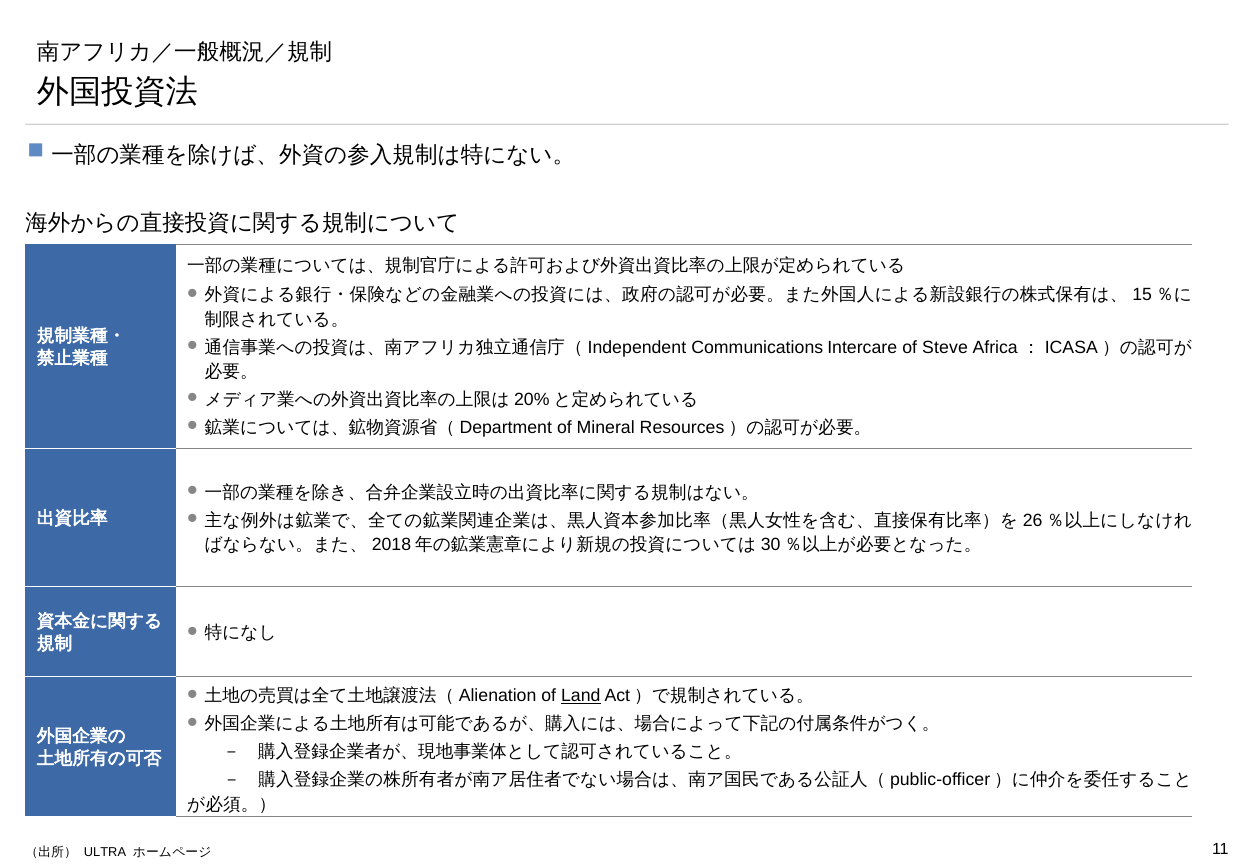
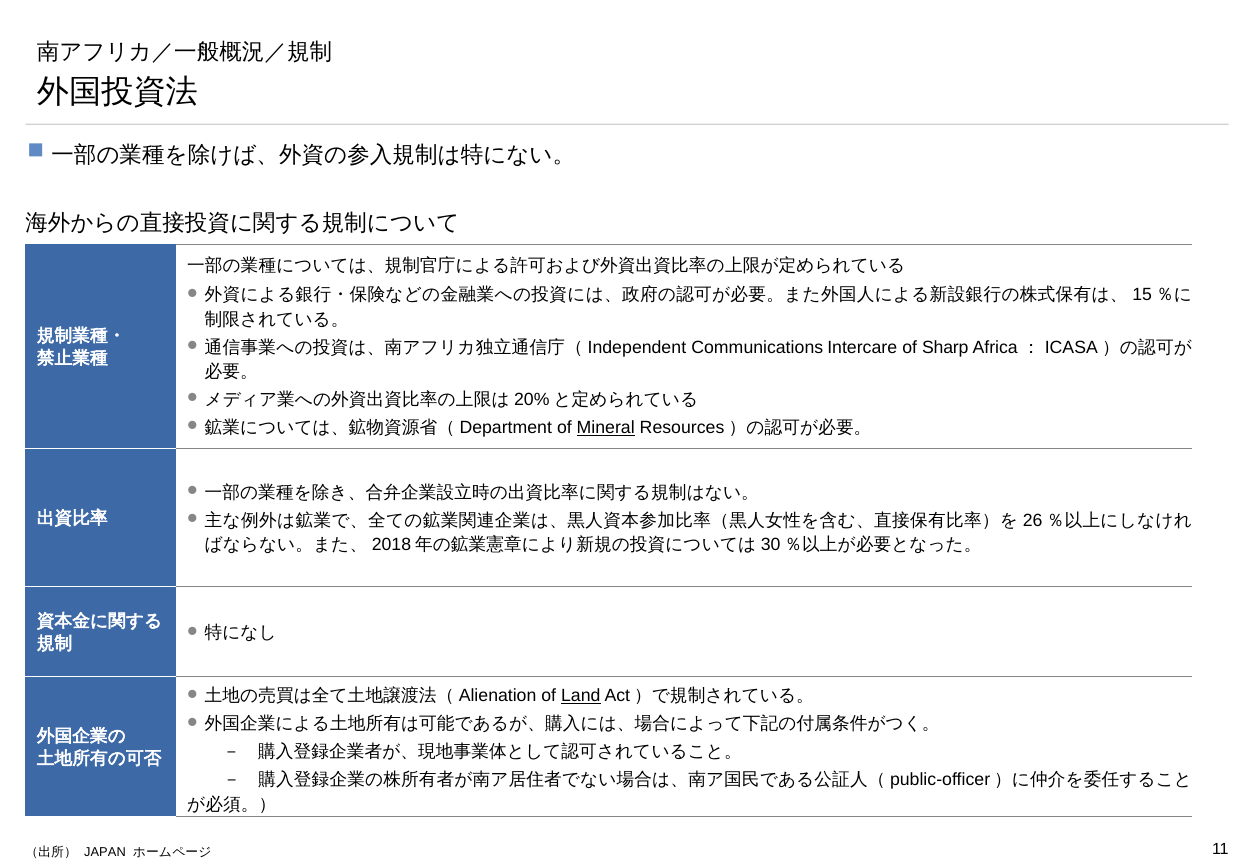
Steve: Steve -> Sharp (945, 347)
Mineral underline: none -> present (606, 428)
ULTRA: ULTRA -> JAPAN (105, 853)
